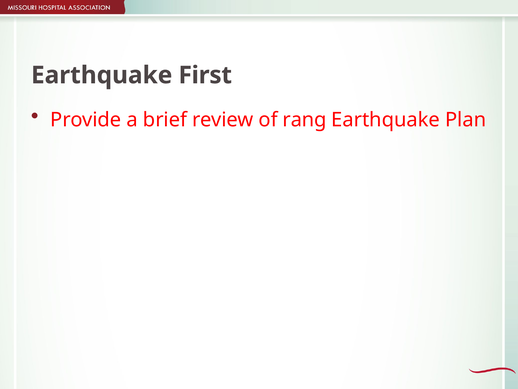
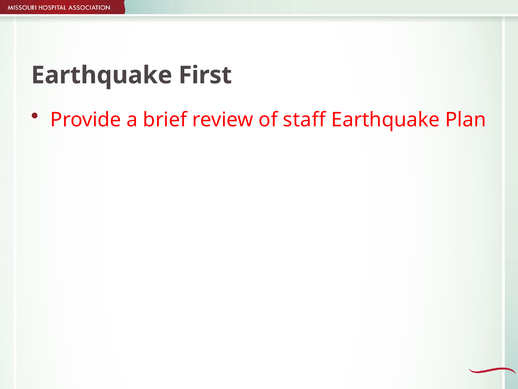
rang: rang -> staff (304, 120)
